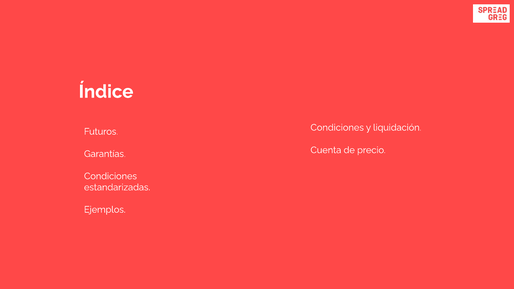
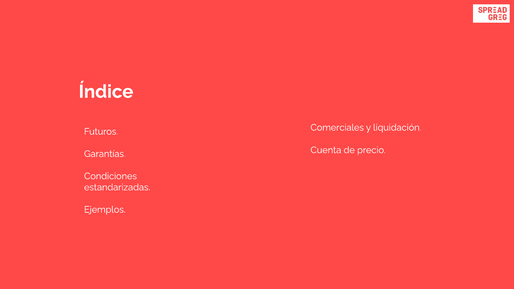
Condiciones: Condiciones -> Comerciales (337, 128)
